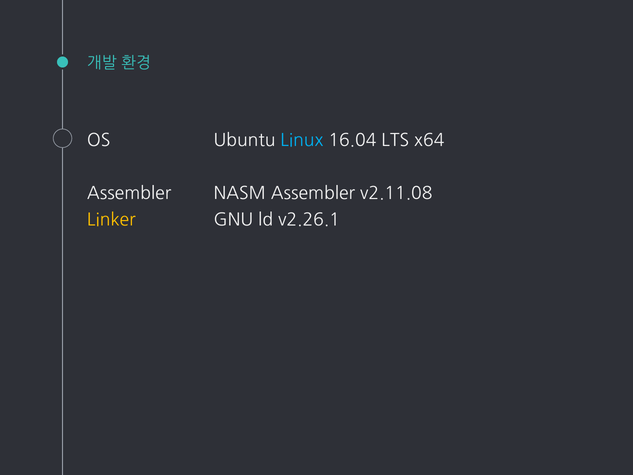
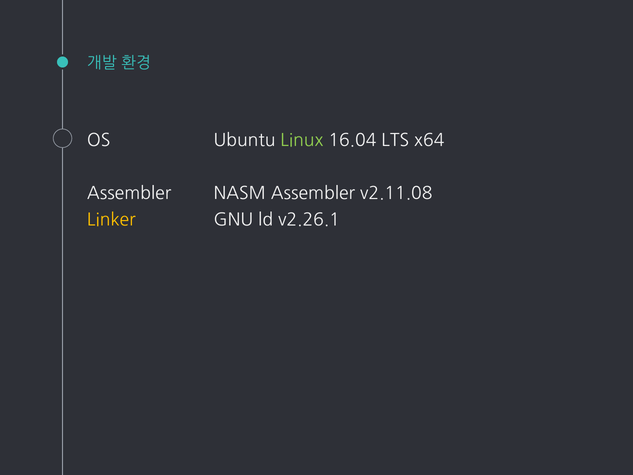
Linux colour: light blue -> light green (302, 140)
